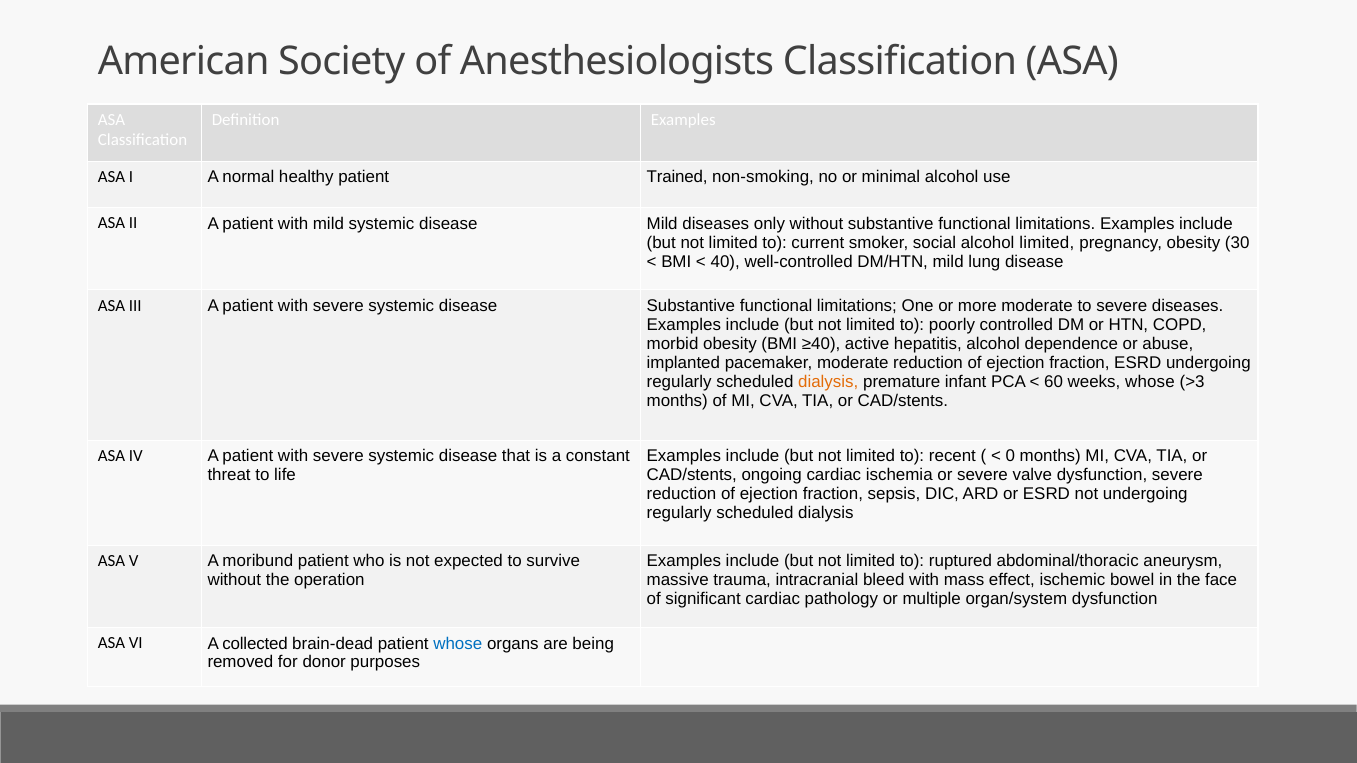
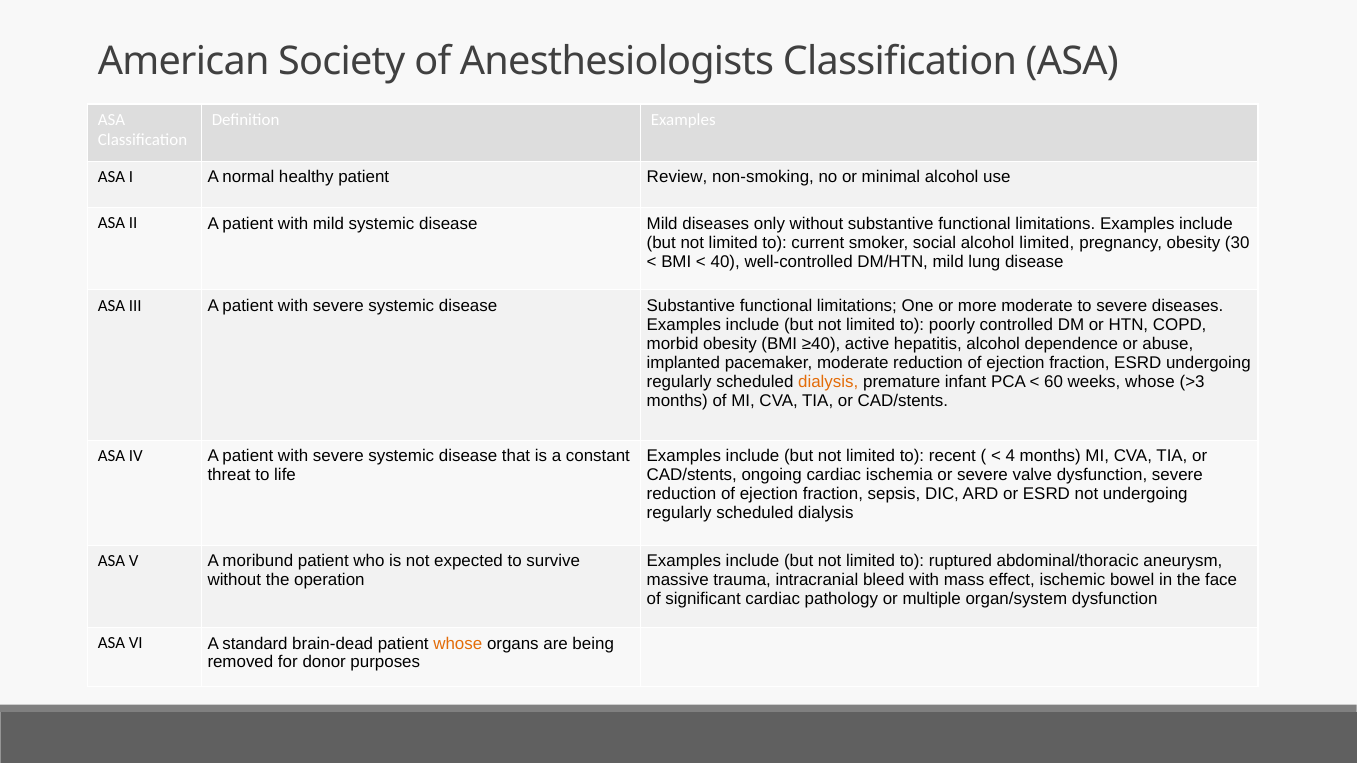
Trained: Trained -> Review (677, 177)
0: 0 -> 4 (1010, 457)
collected: collected -> standard (255, 644)
whose colour: blue -> orange (458, 644)
